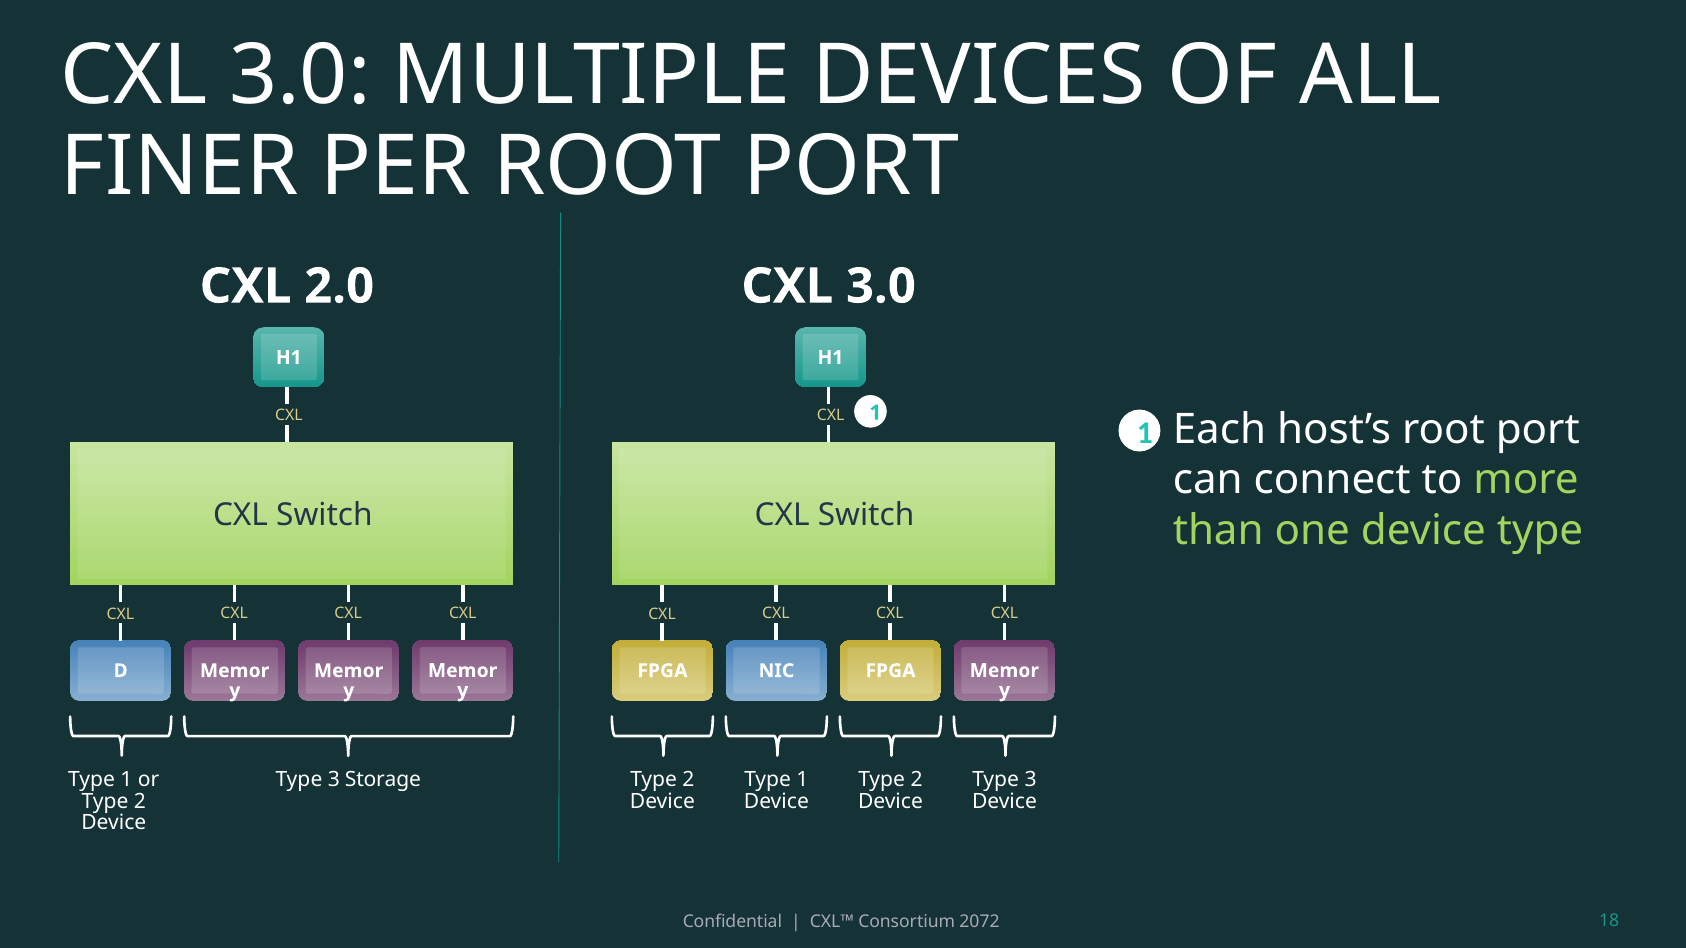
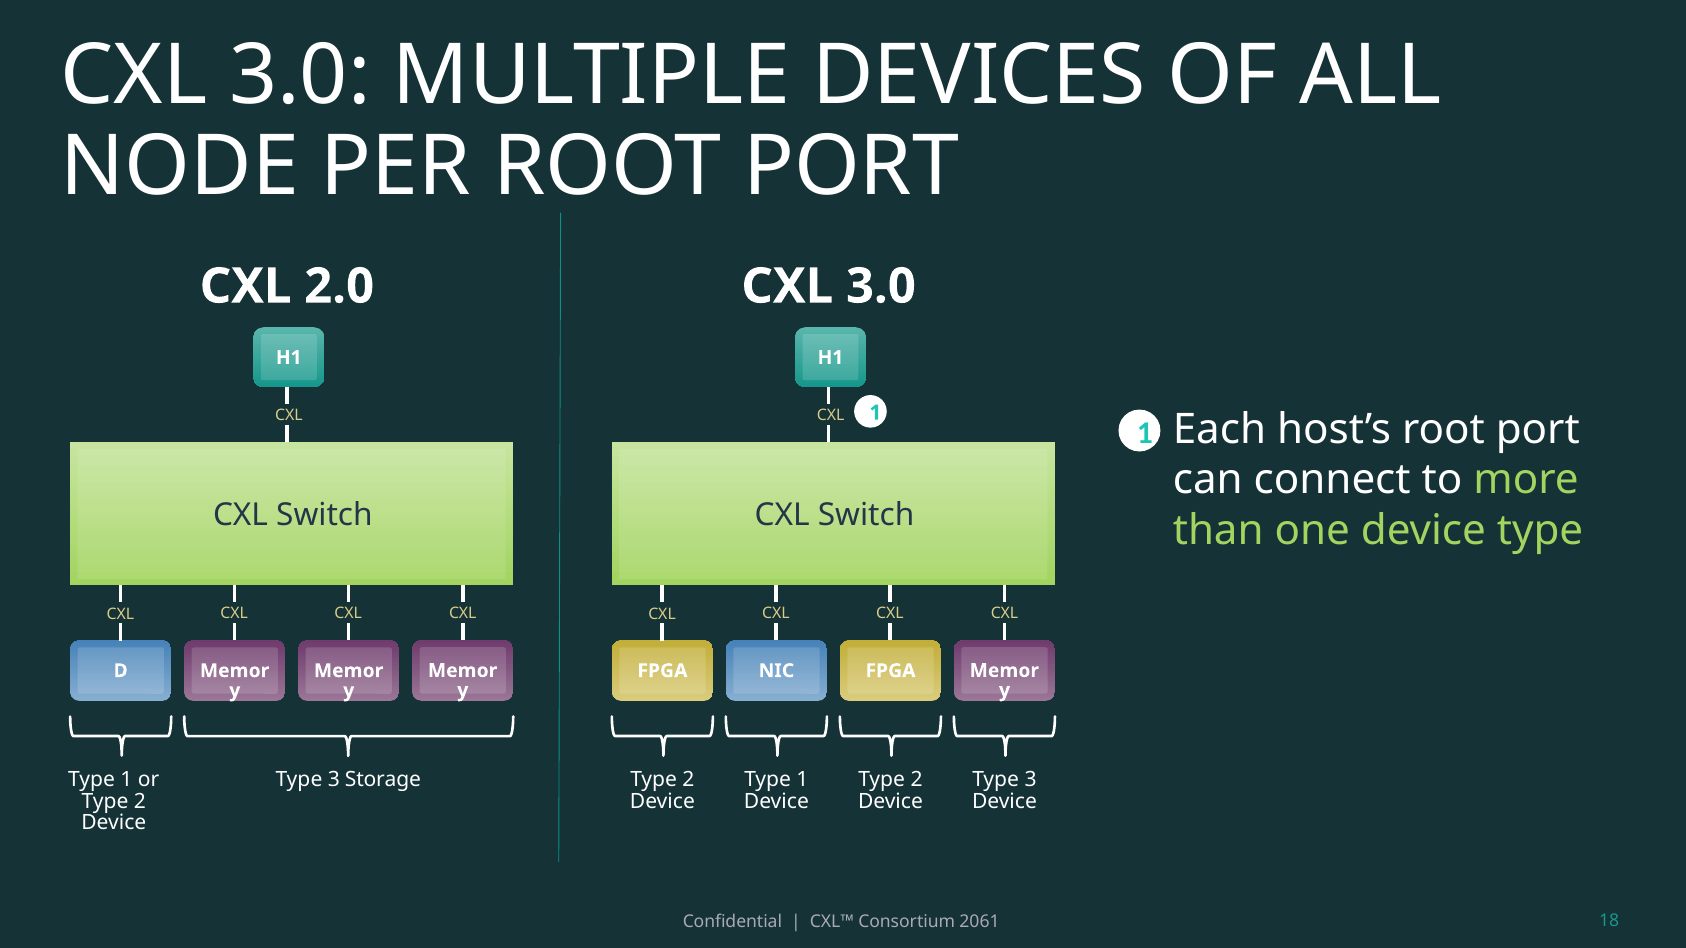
FINER: FINER -> NODE (180, 167)
2072: 2072 -> 2061 (980, 922)
